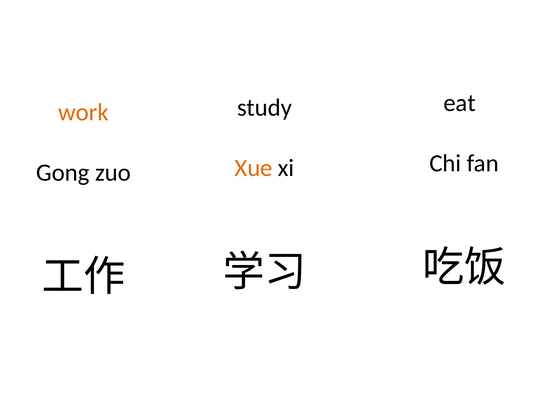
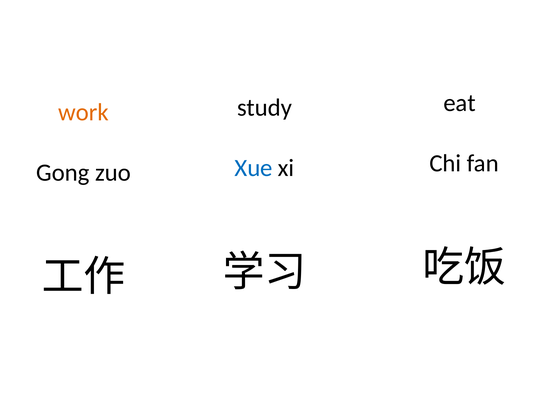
Xue colour: orange -> blue (254, 168)
